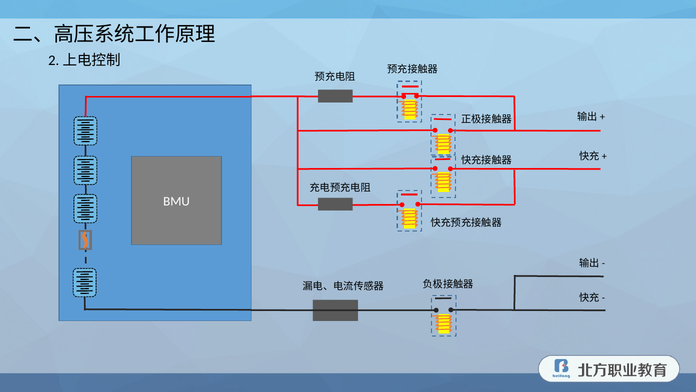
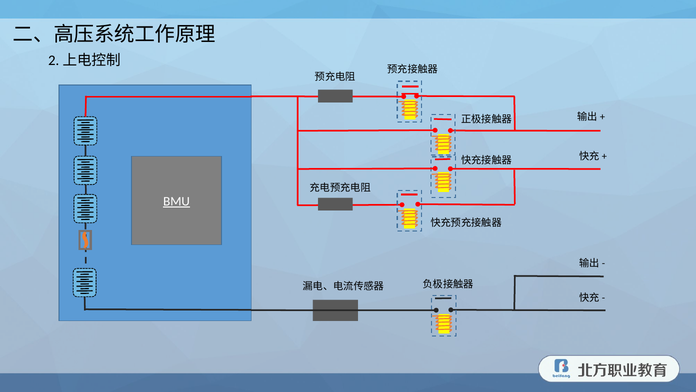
BMU underline: none -> present (176, 201)
